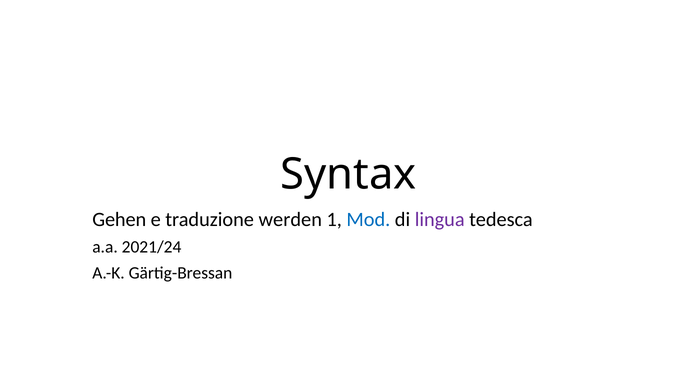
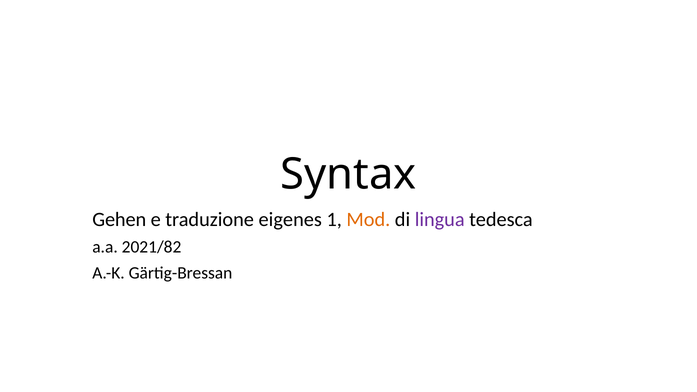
werden: werden -> eigenes (290, 219)
Mod colour: blue -> orange (368, 219)
2021/24: 2021/24 -> 2021/82 (152, 247)
